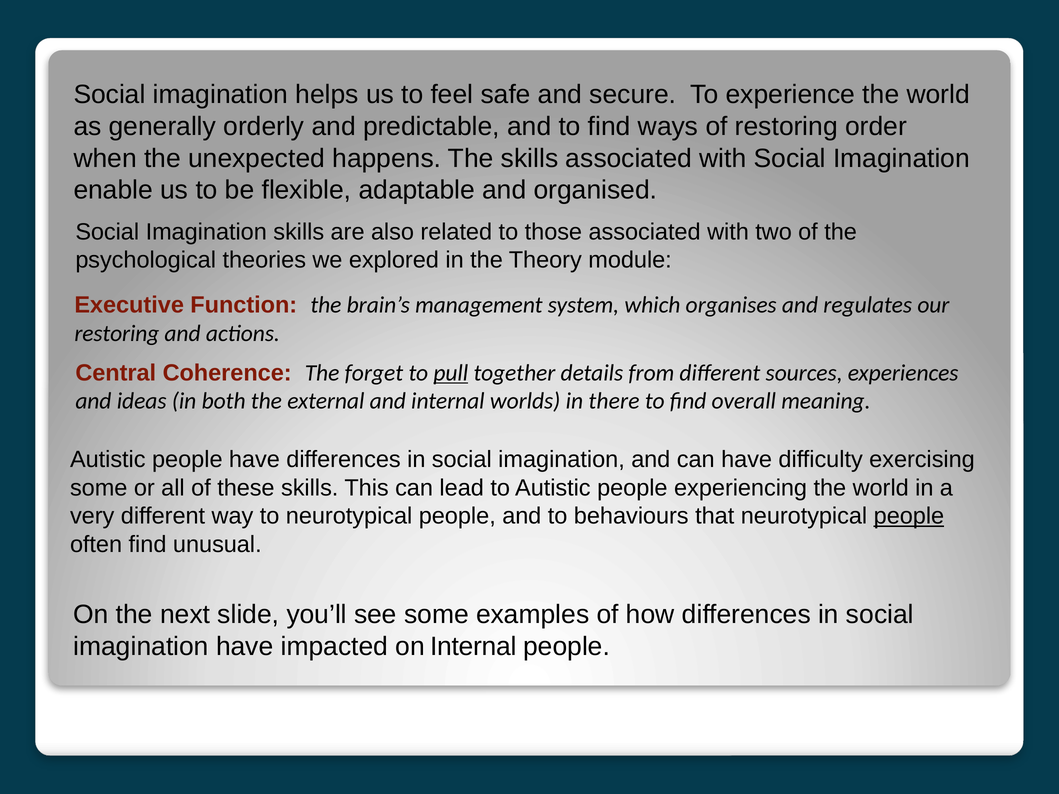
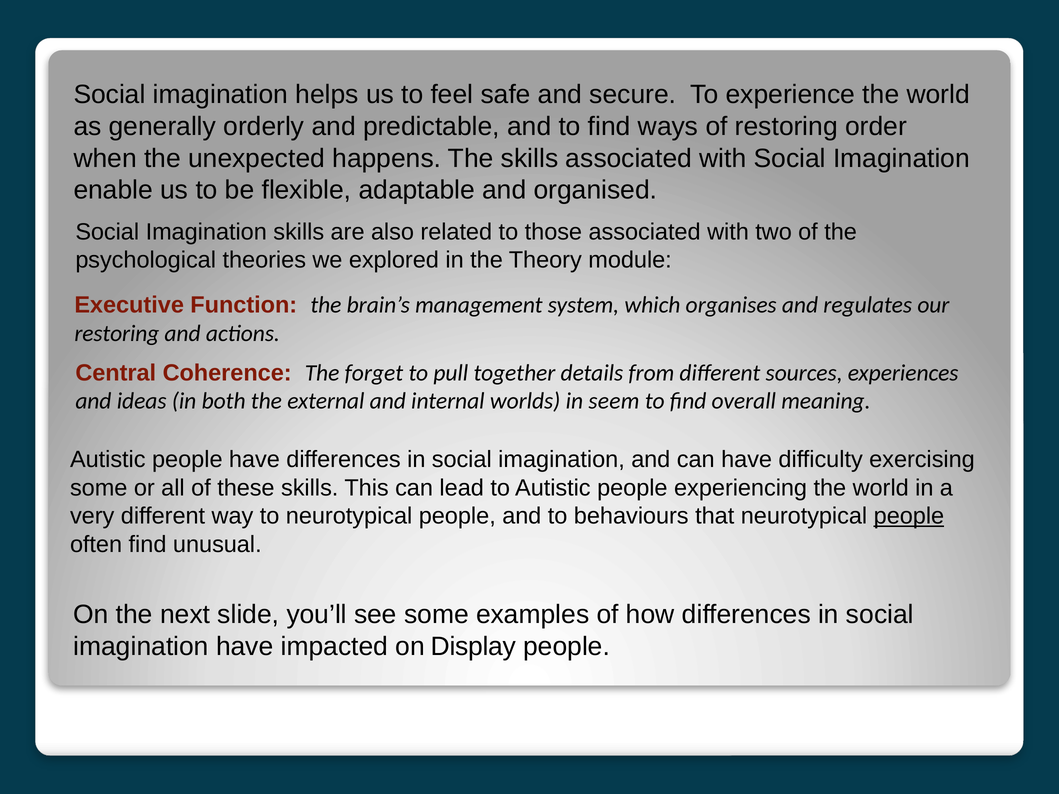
pull underline: present -> none (451, 373)
there: there -> seem (614, 401)
on Internal: Internal -> Display (473, 647)
